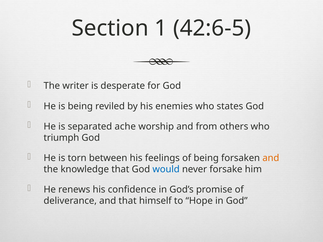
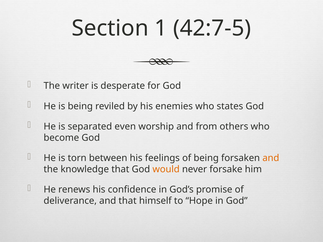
42:6-5: 42:6-5 -> 42:7-5 (212, 28)
ache: ache -> even (125, 127)
triumph: triumph -> become (61, 138)
would colour: blue -> orange (166, 169)
